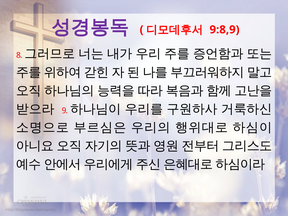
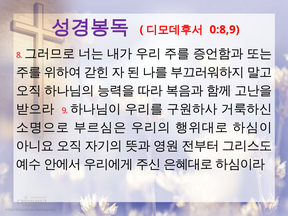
9:8,9: 9:8,9 -> 0:8,9 (225, 30)
